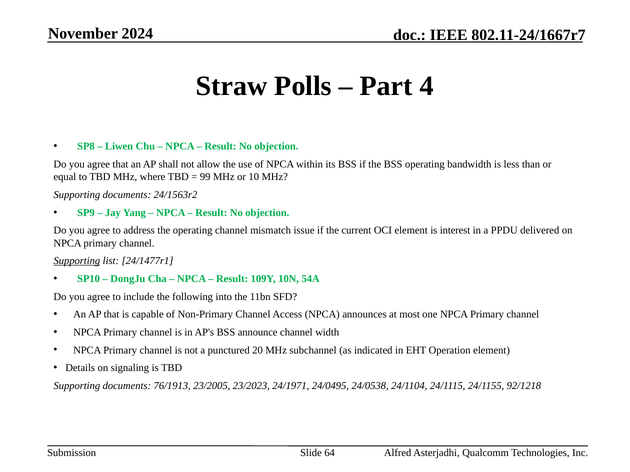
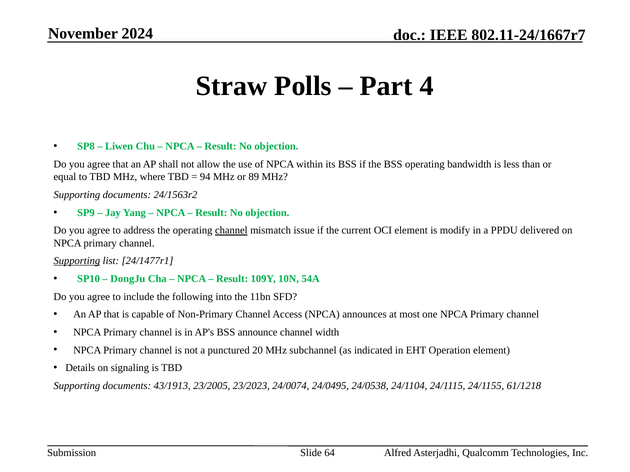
99: 99 -> 94 (205, 177)
10: 10 -> 89 (254, 177)
channel underline: none -> present (231, 231)
interest: interest -> modify (455, 231)
76/1913: 76/1913 -> 43/1913 (172, 386)
24/1971: 24/1971 -> 24/0074 (291, 386)
92/1218: 92/1218 -> 61/1218 (524, 386)
